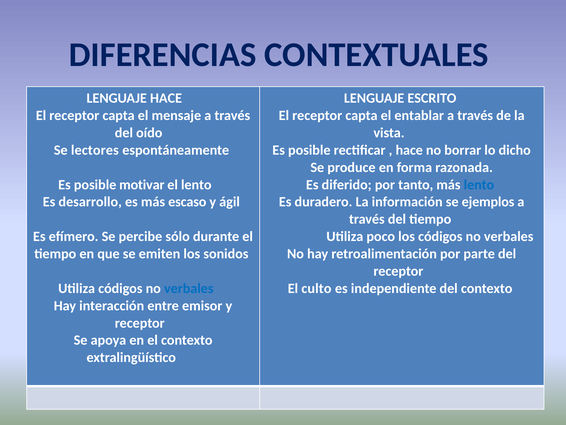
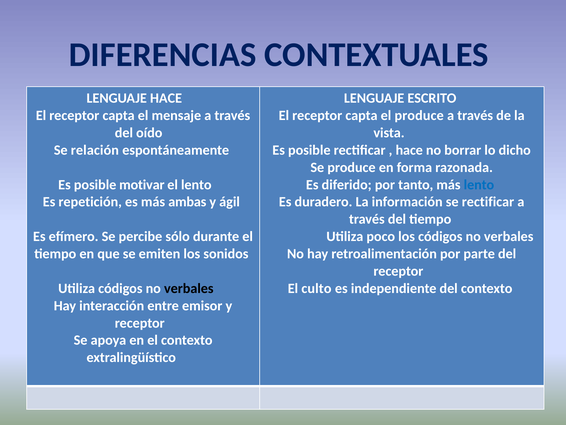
el entablar: entablar -> produce (419, 115)
lectores: lectores -> relación (95, 150)
desarrollo: desarrollo -> repetición (90, 202)
escaso: escaso -> ambas (187, 202)
se ejemplos: ejemplos -> rectificar (488, 202)
verbales colour: blue -> black (189, 288)
